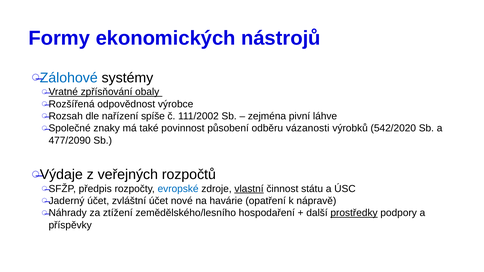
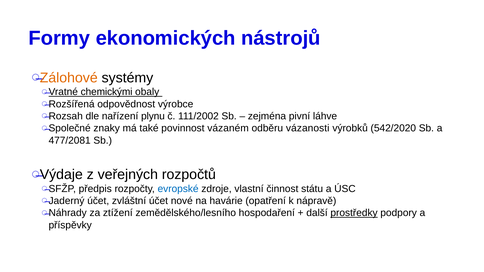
Zálohové colour: blue -> orange (69, 78)
zpřísňování: zpřísňování -> chemickými (107, 92)
spíše: spíše -> plynu (153, 116)
působení: působení -> vázaném (228, 128)
477/2090: 477/2090 -> 477/2081 (70, 140)
vlastní underline: present -> none (249, 189)
